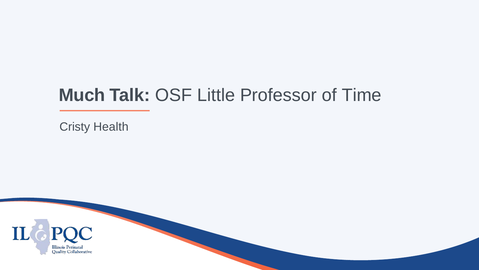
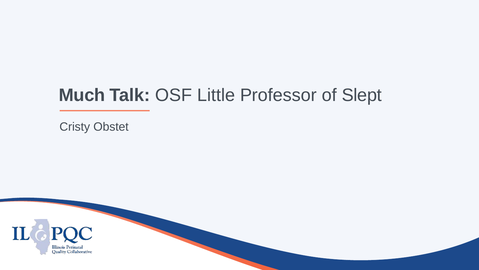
Time: Time -> Slept (362, 95)
Health: Health -> Obstet (111, 127)
